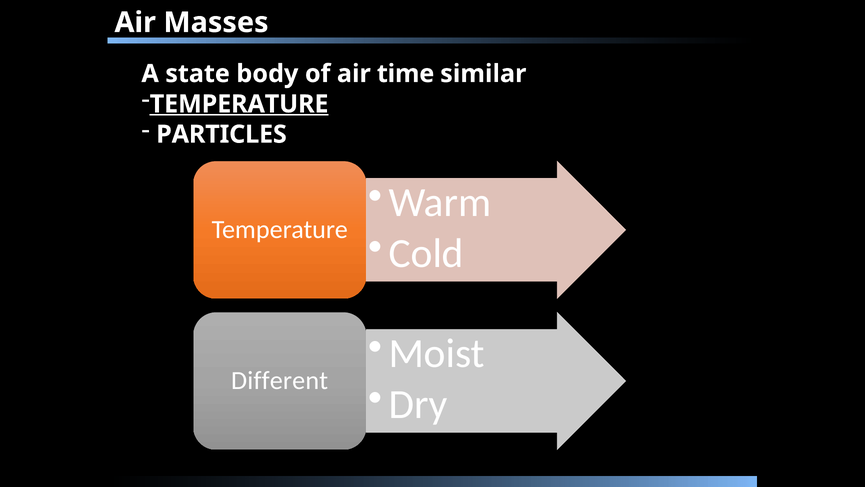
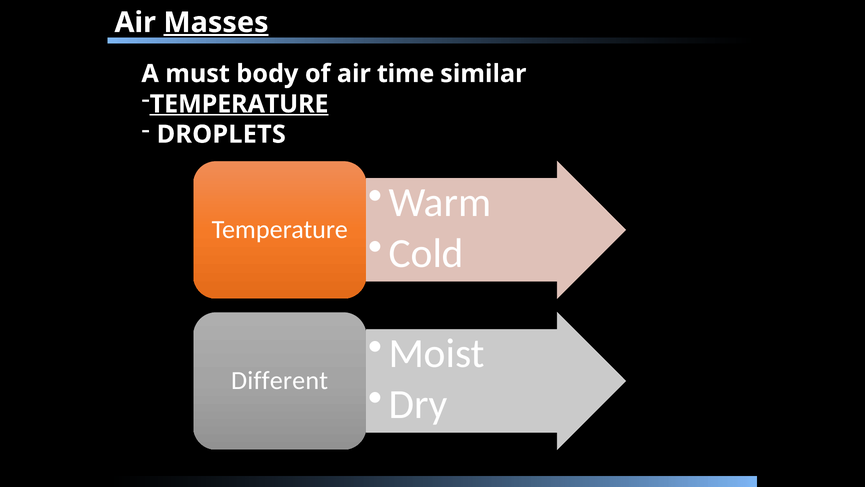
Masses underline: none -> present (216, 23)
state: state -> must (198, 74)
PARTICLES: PARTICLES -> DROPLETS (221, 134)
